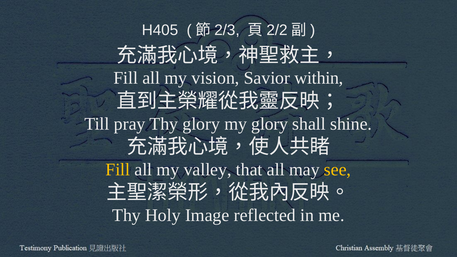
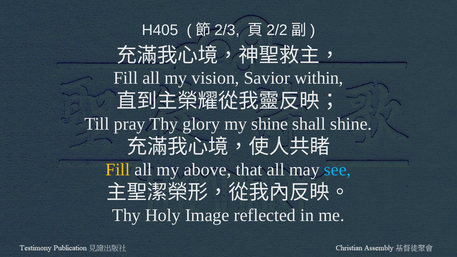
my glory: glory -> shine (270, 124)
valley: valley -> above (208, 170)
see colour: yellow -> light blue (338, 170)
